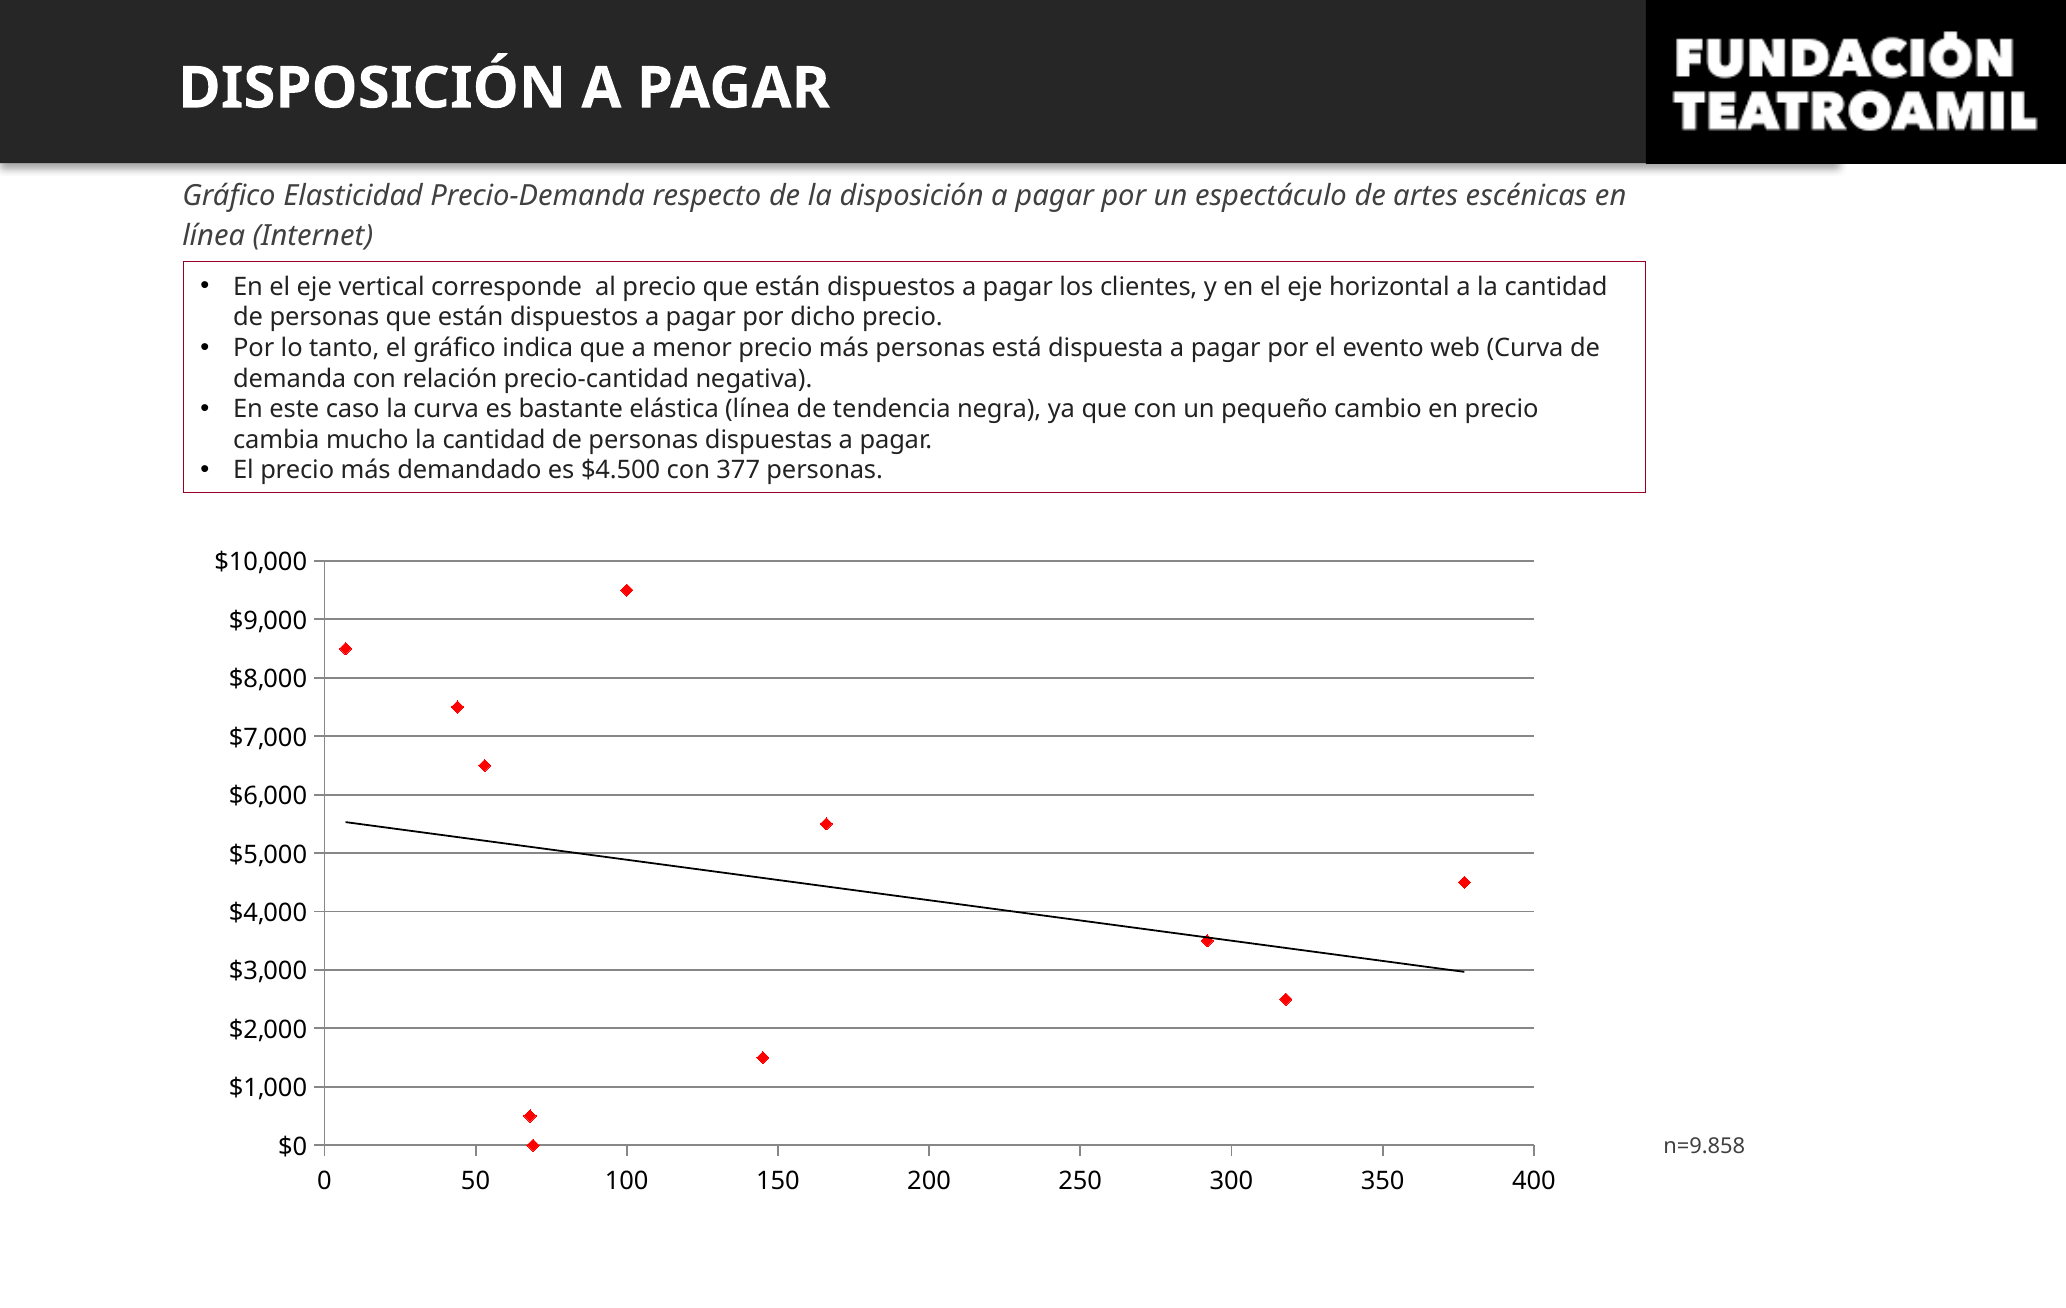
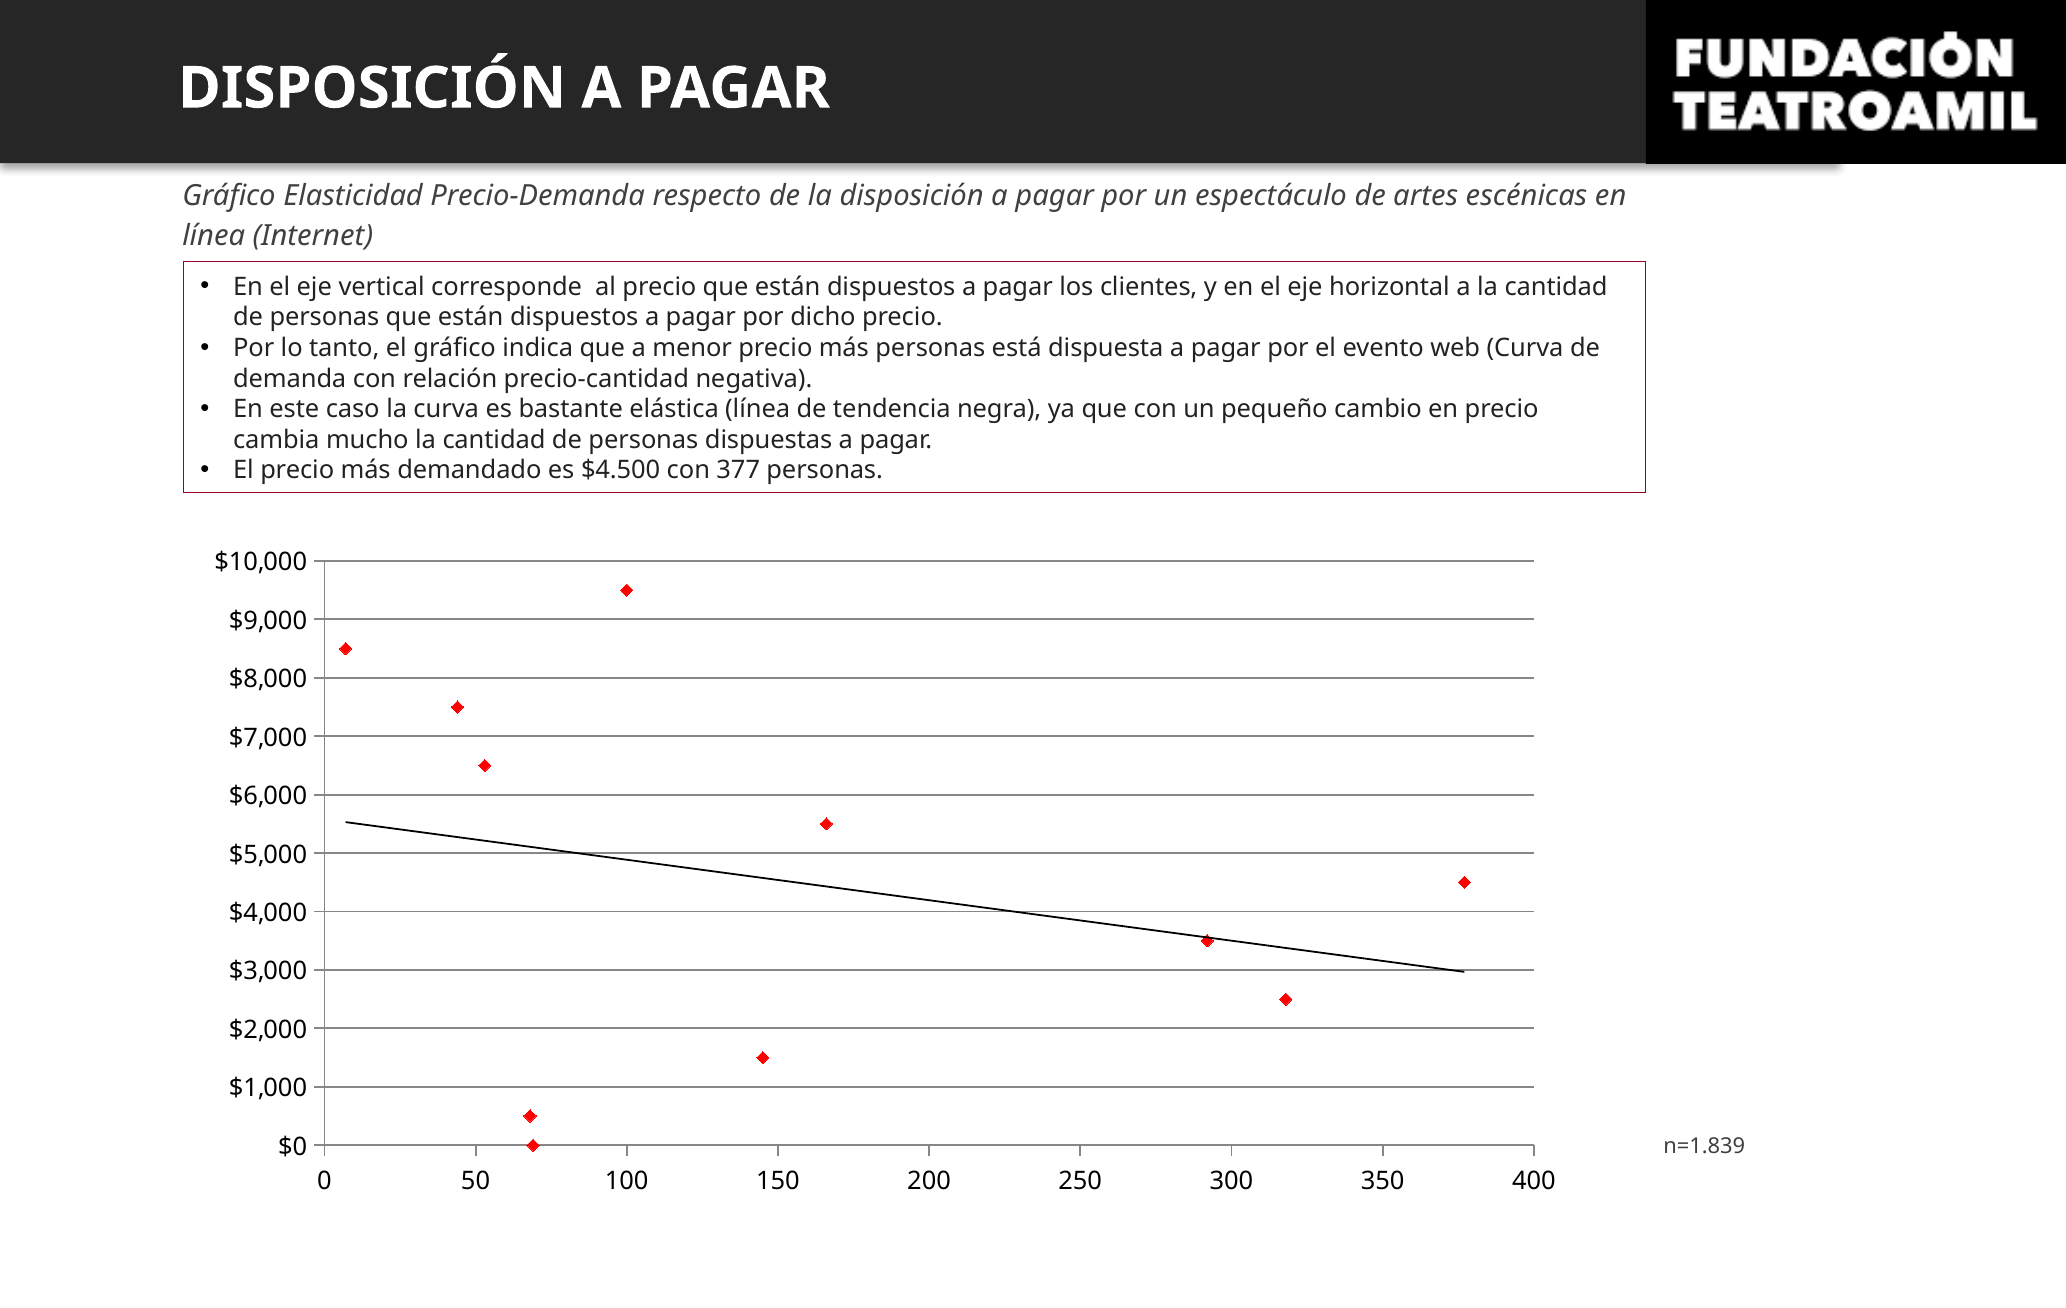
n=9.858: n=9.858 -> n=1.839 (1704, 1147)
